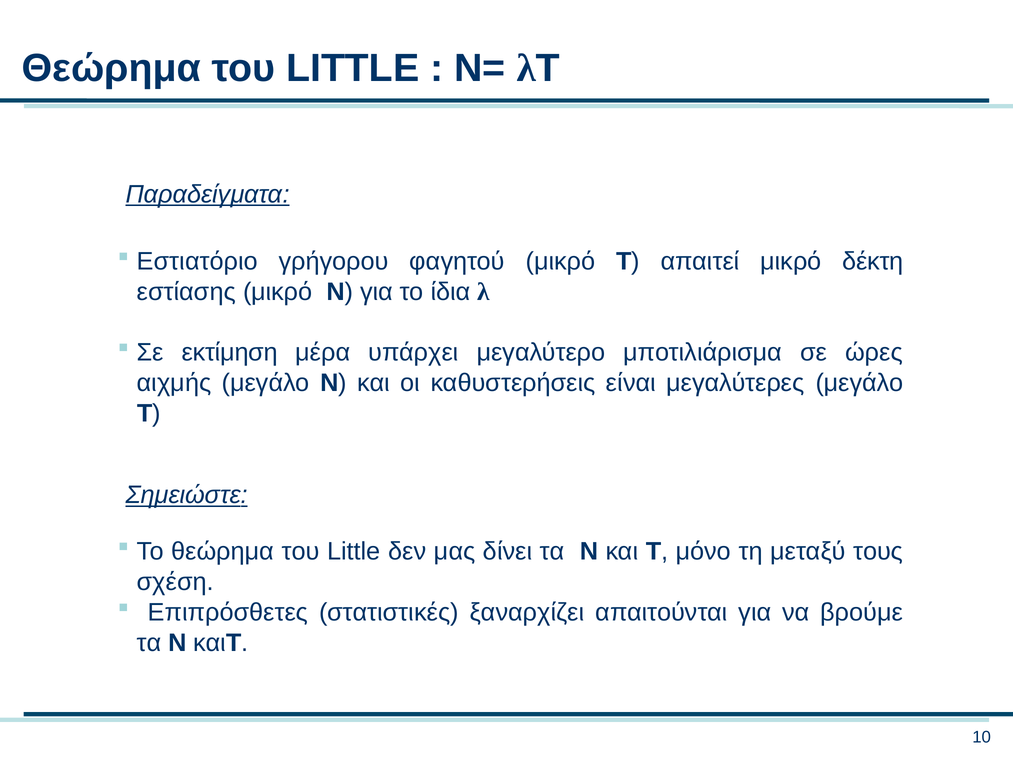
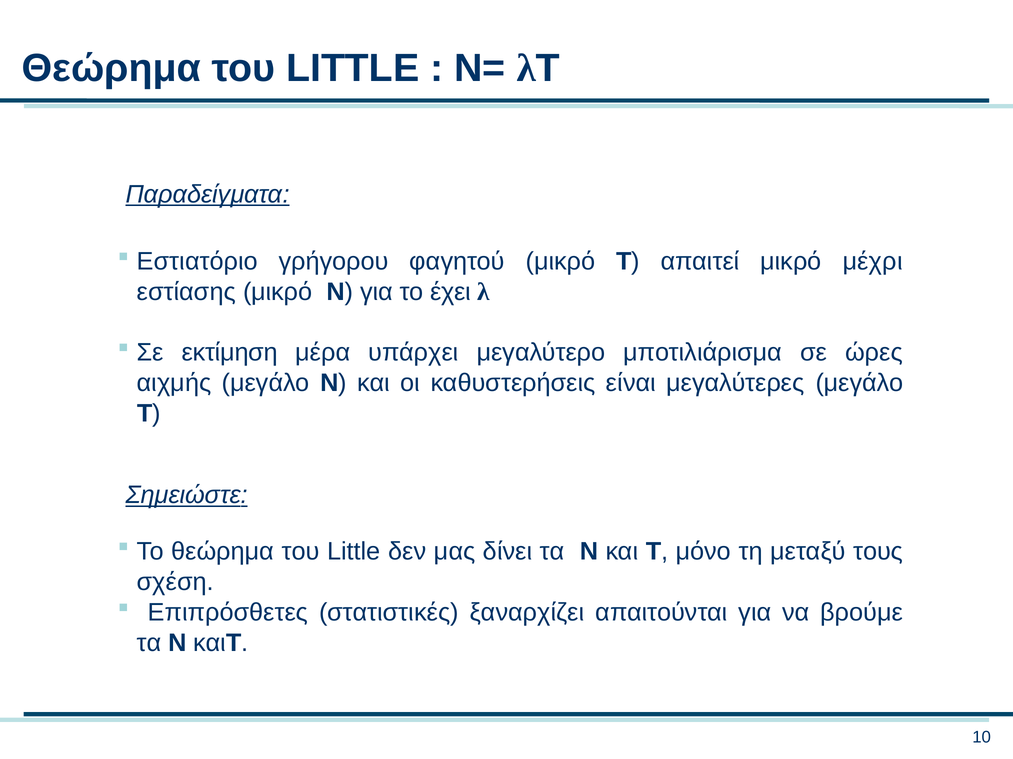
δέκτη: δέκτη -> μέχρι (873, 262)
ίδια: ίδια -> έχει (450, 292)
